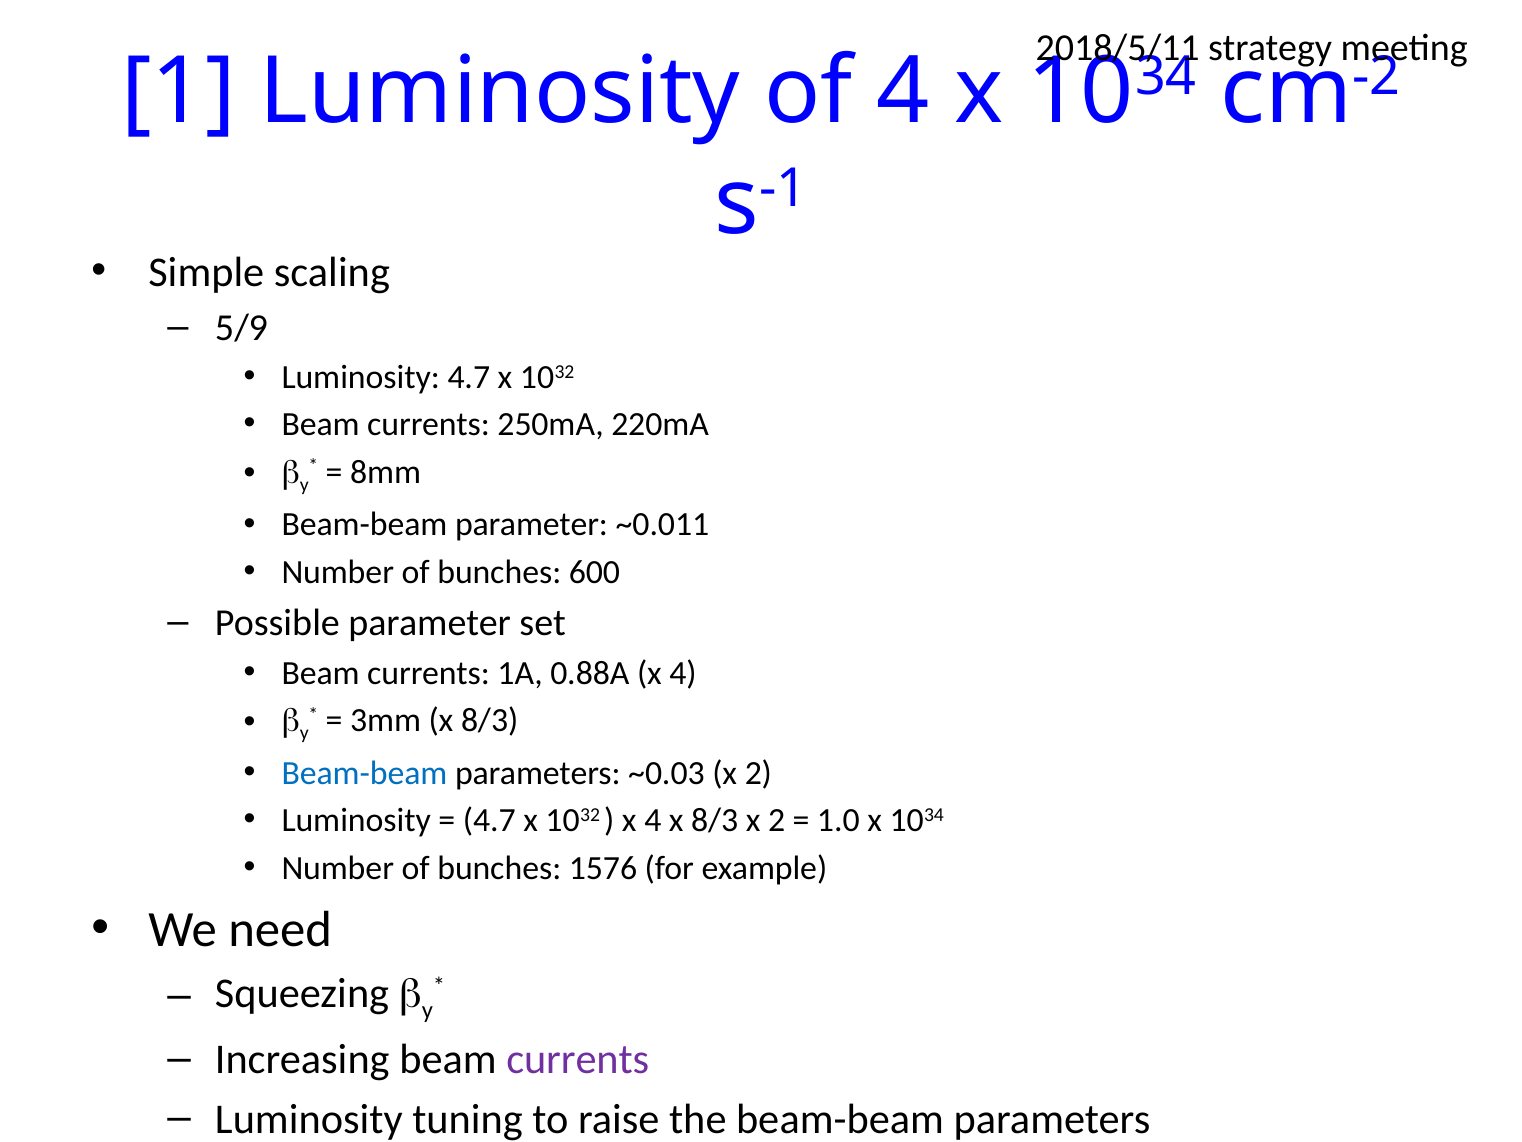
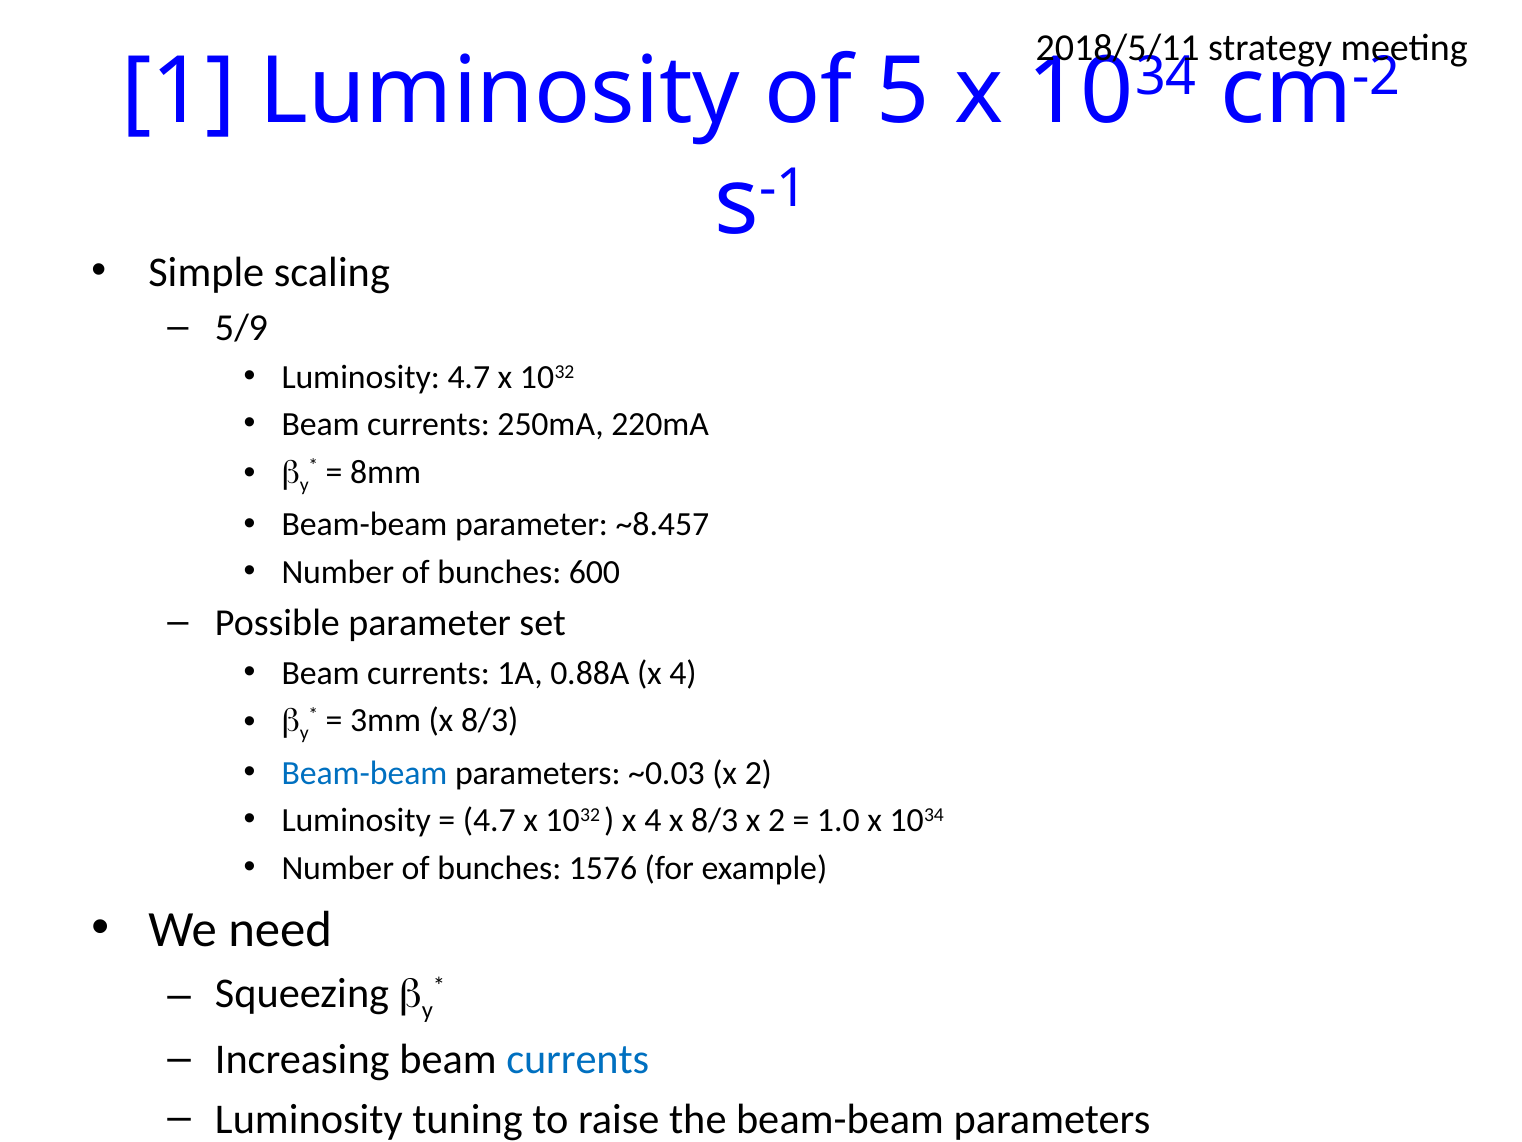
of 4: 4 -> 5 (903, 92)
~0.011: ~0.011 -> ~8.457 (662, 525)
currents colour: purple -> blue (578, 1059)
